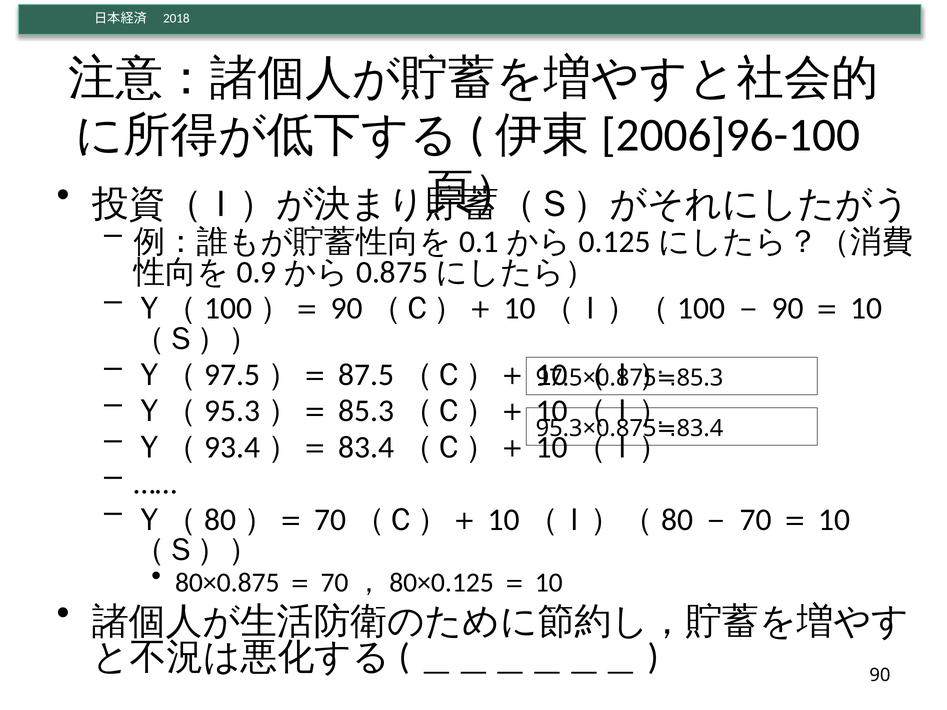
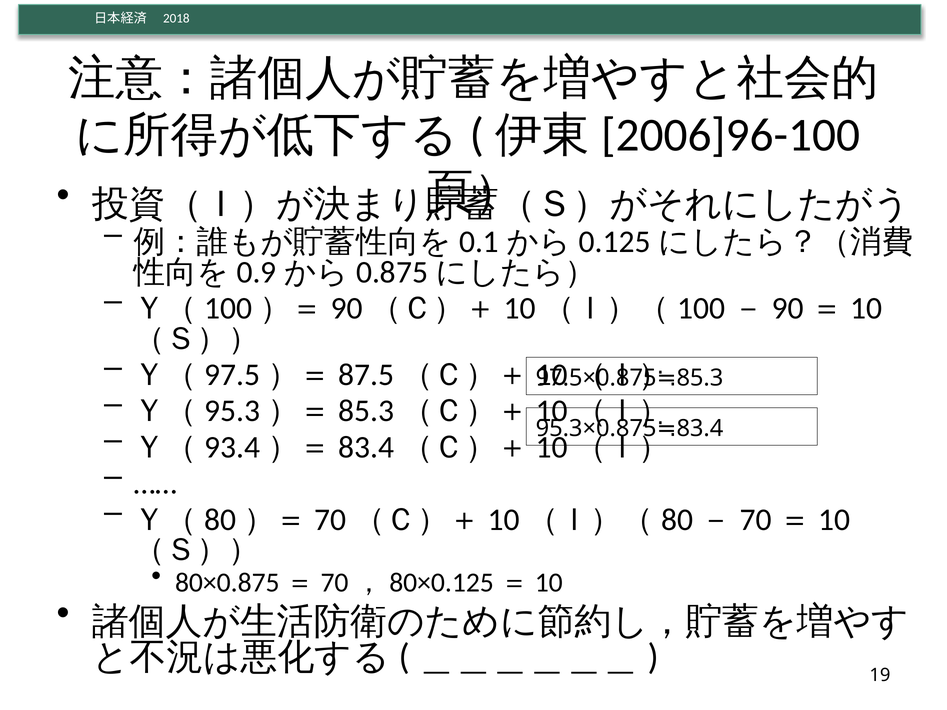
90: 90 -> 19 (880, 675)
